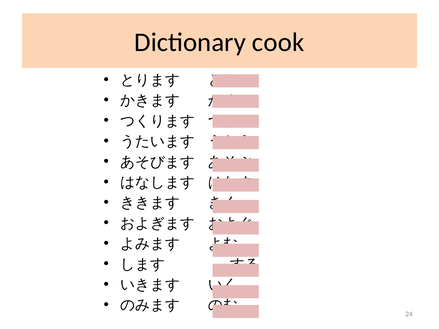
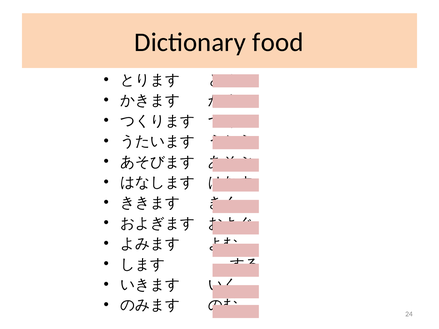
cook: cook -> food (278, 42)
